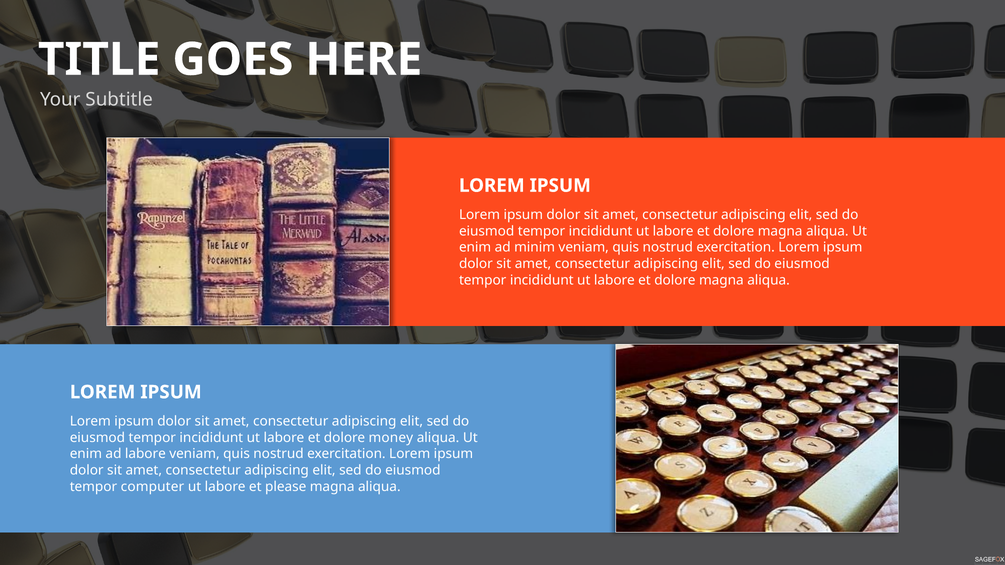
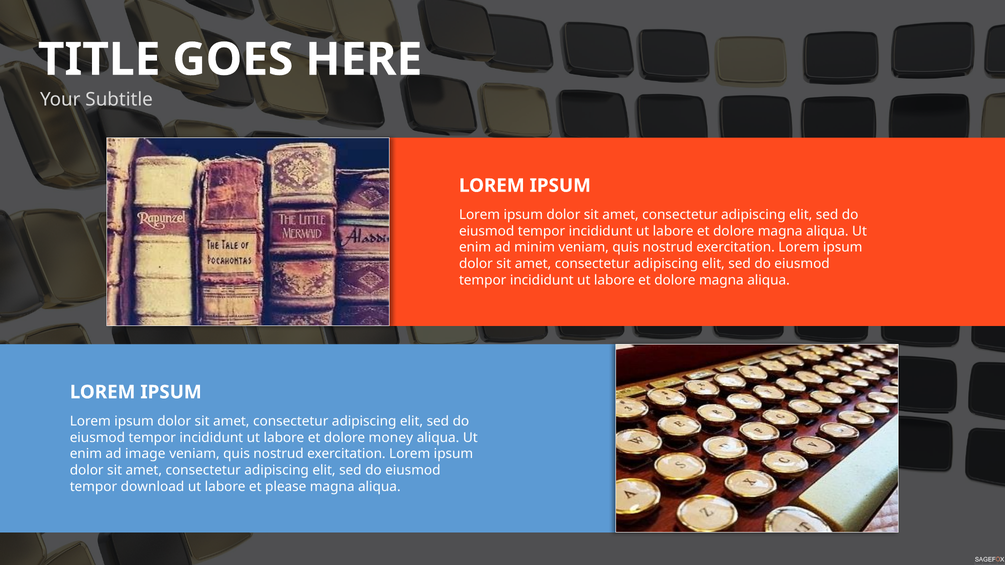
ad labore: labore -> image (145, 454)
computer: computer -> download (153, 487)
